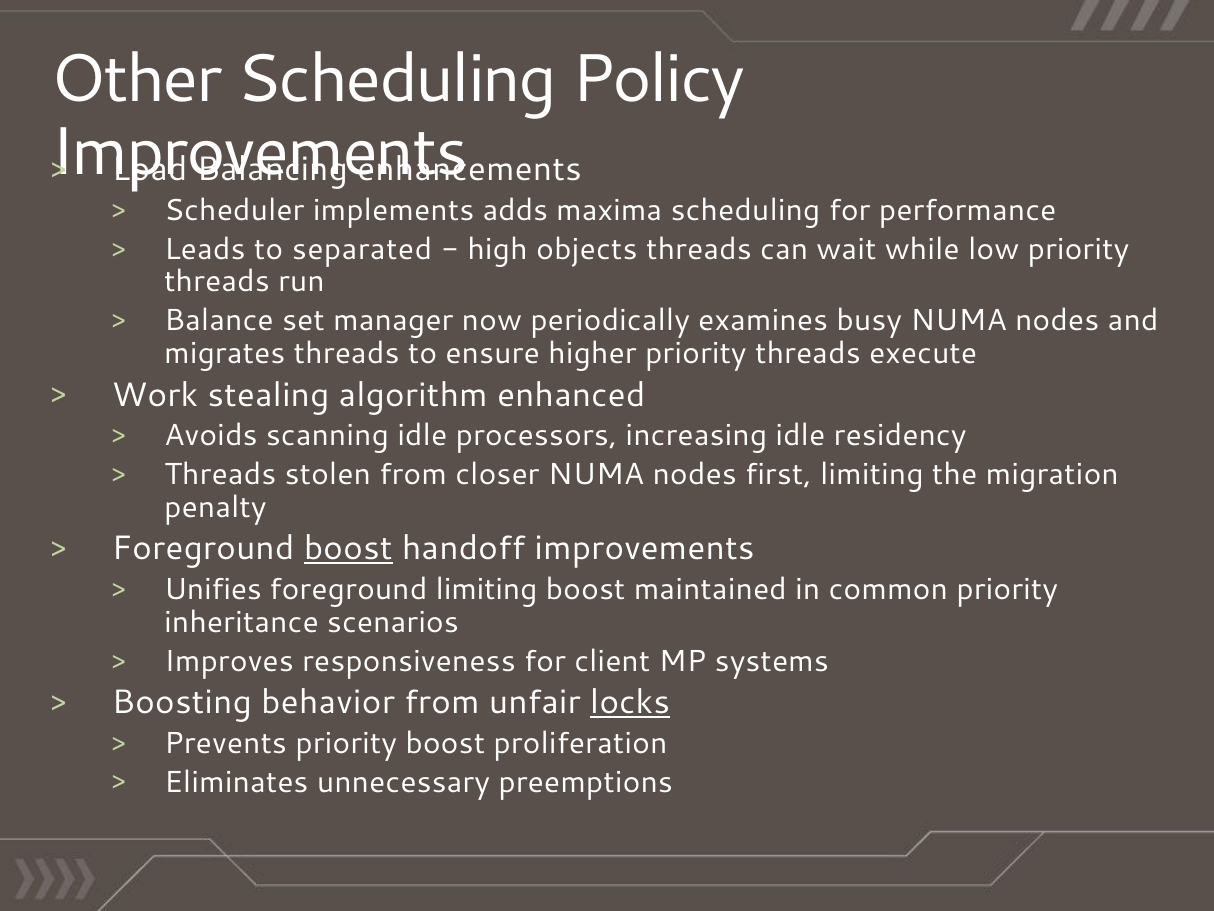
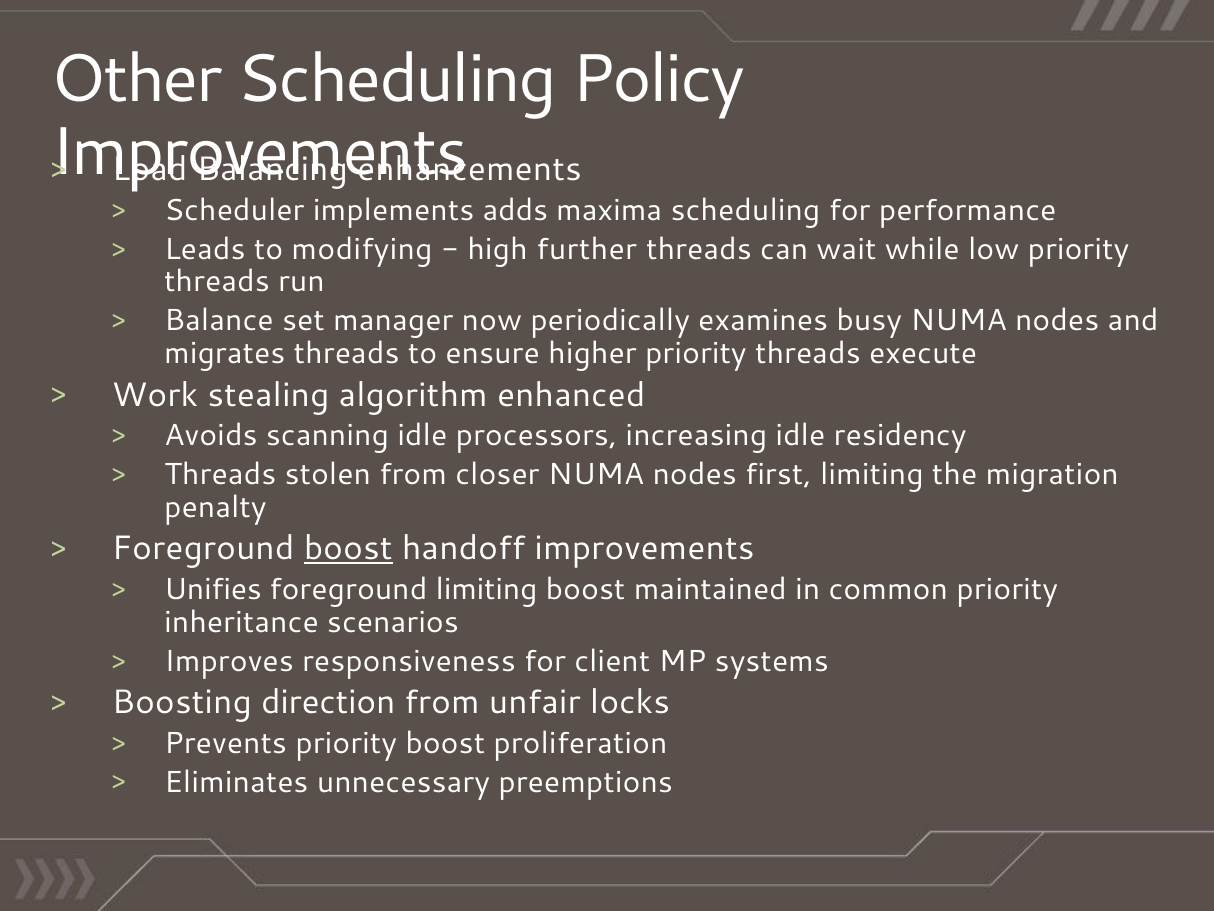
separated: separated -> modifying (362, 249)
objects: objects -> further (587, 249)
behavior: behavior -> direction (328, 702)
locks underline: present -> none (630, 702)
